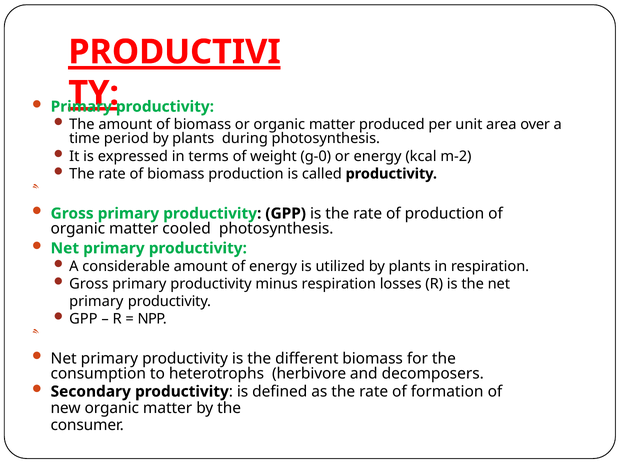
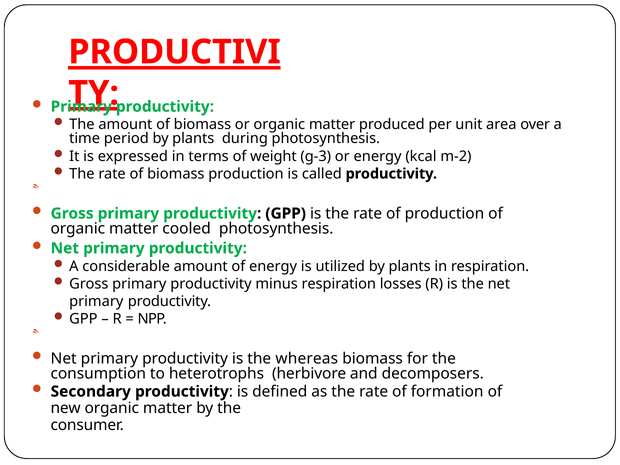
g-0: g-0 -> g-3 (316, 156)
different: different -> whereas (307, 359)
